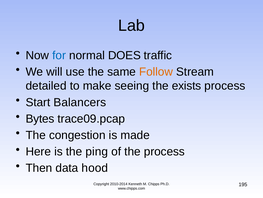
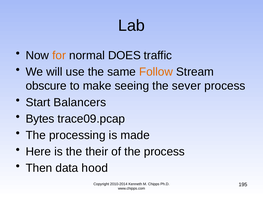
for colour: blue -> orange (59, 55)
detailed: detailed -> obscure (46, 86)
exists: exists -> sever (186, 86)
congestion: congestion -> processing (77, 135)
ping: ping -> their (97, 151)
